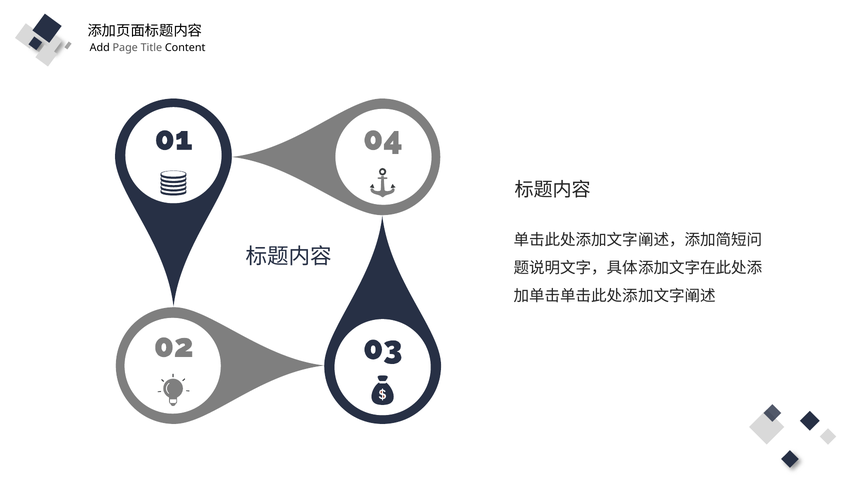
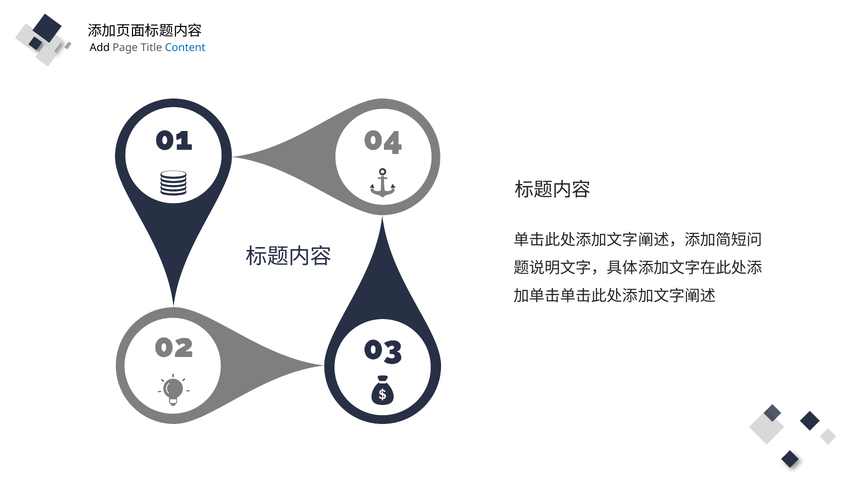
Content colour: black -> blue (185, 48)
